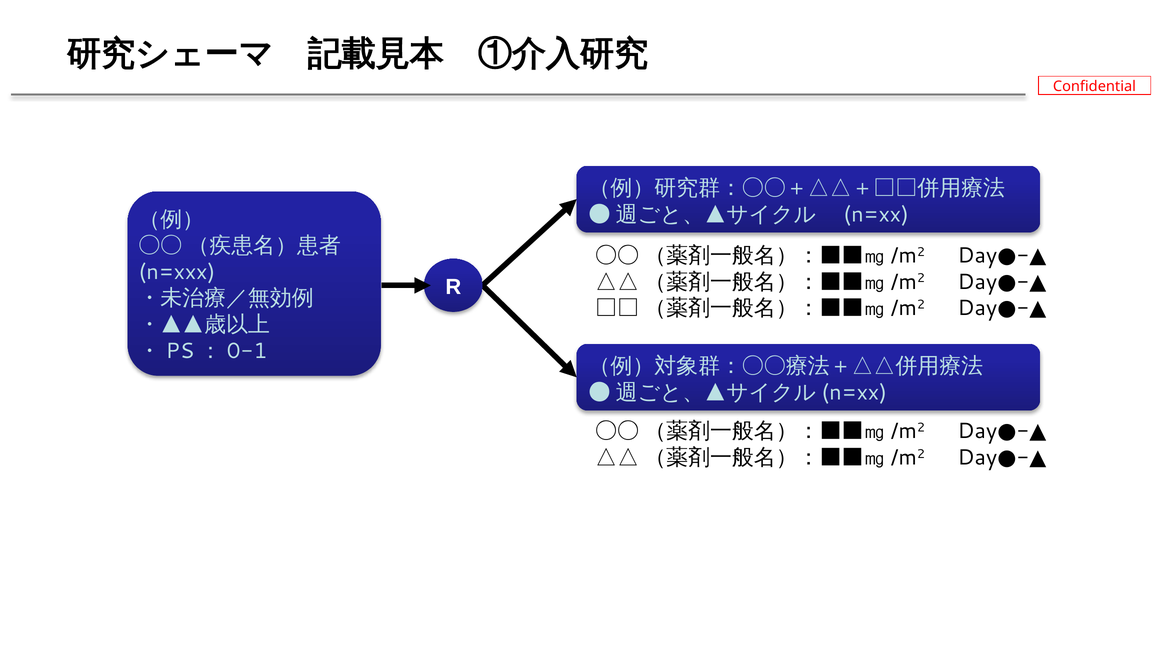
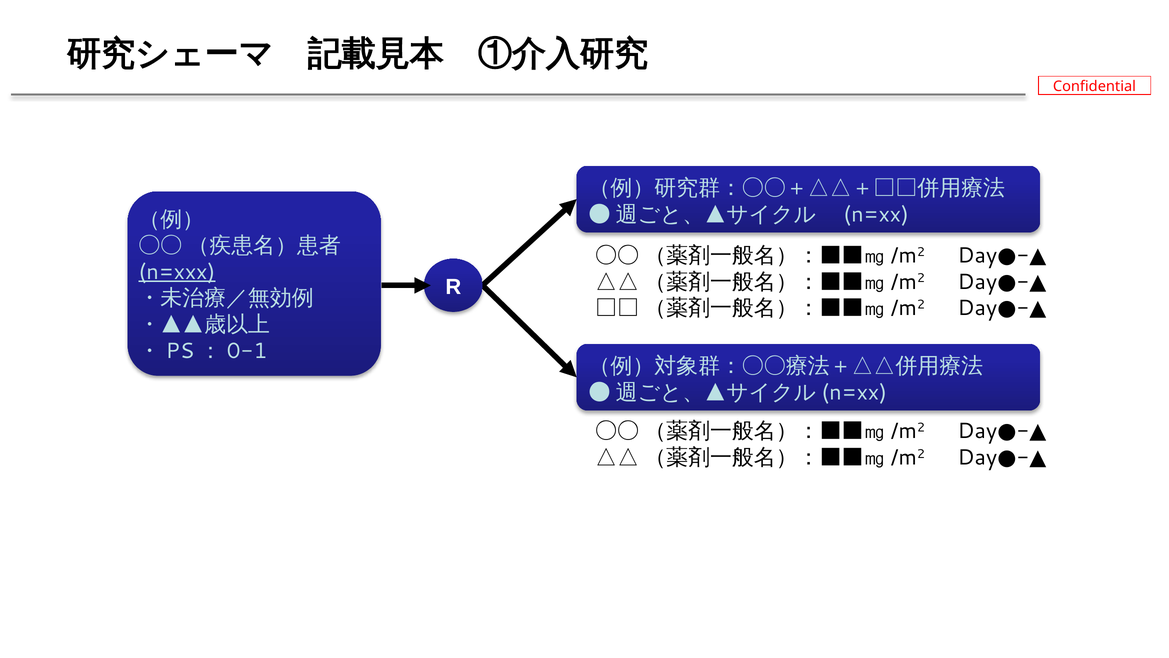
n=xxx underline: none -> present (177, 272)
